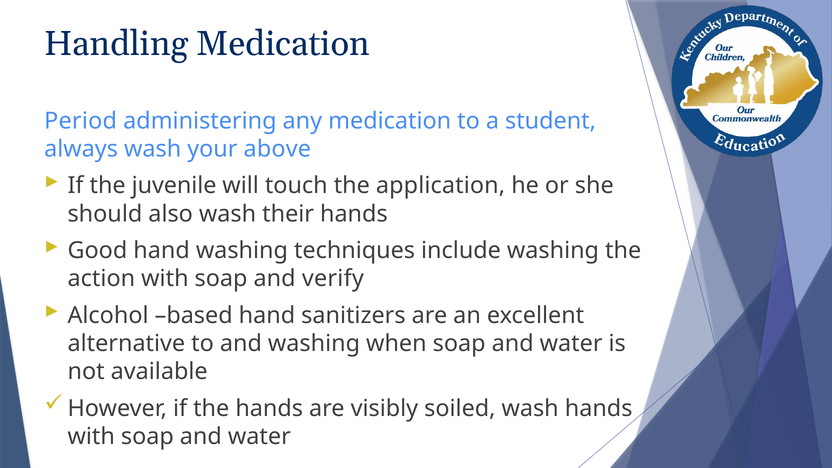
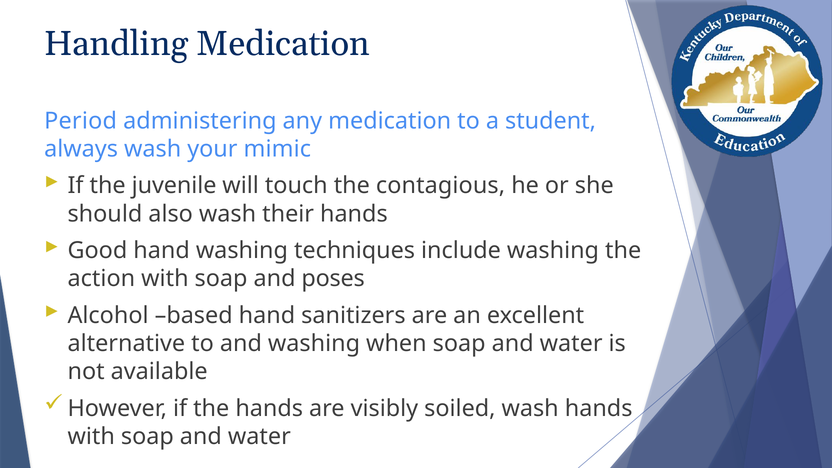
above: above -> mimic (277, 149)
application: application -> contagious (441, 186)
verify: verify -> poses (333, 279)
